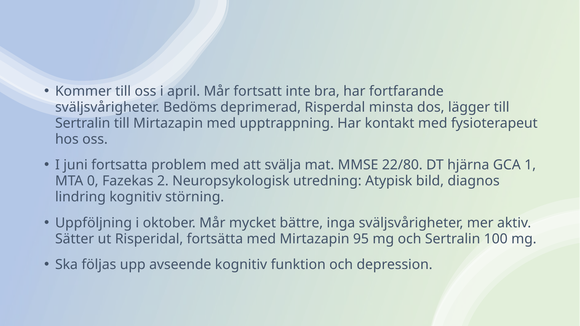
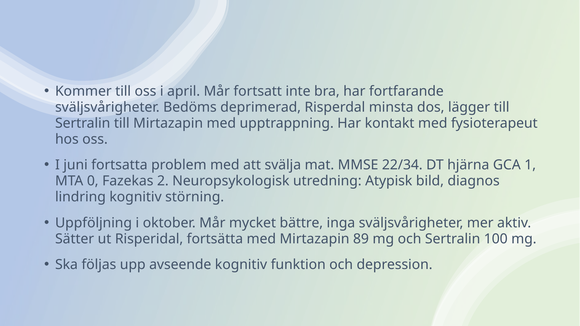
22/80: 22/80 -> 22/34 (402, 165)
95: 95 -> 89 (361, 239)
